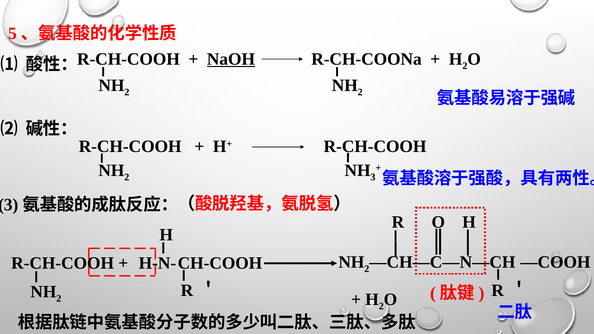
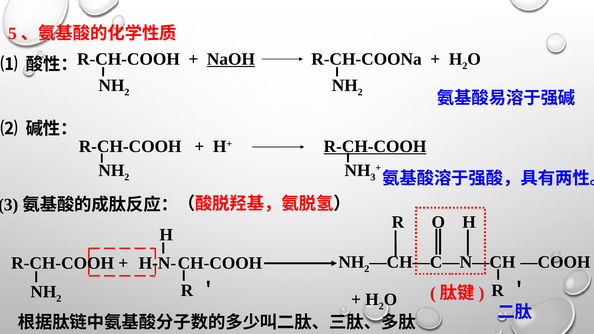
R-CH-COOH underline: none -> present (375, 147)
